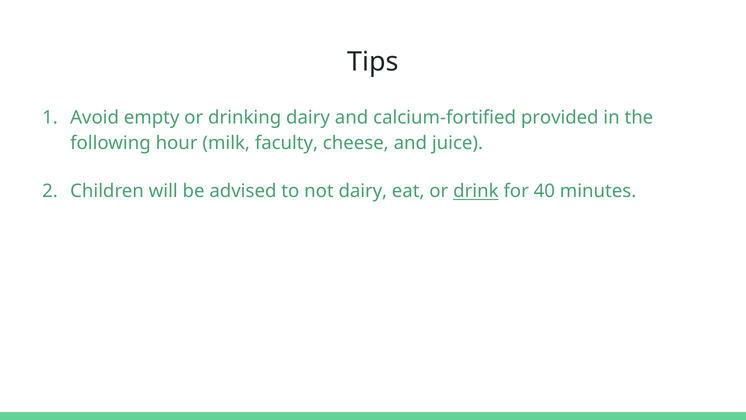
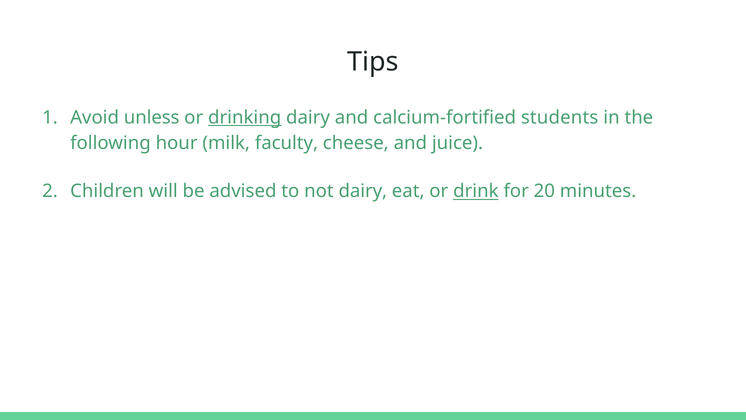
empty: empty -> unless (152, 117)
drinking underline: none -> present (245, 117)
provided: provided -> students (560, 117)
40: 40 -> 20 (544, 191)
